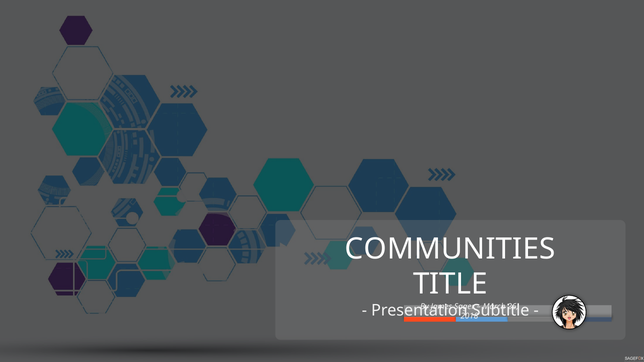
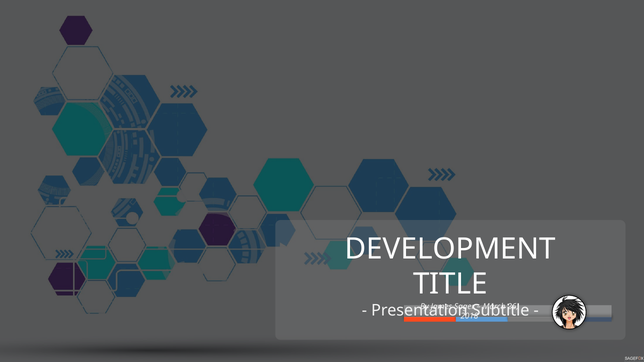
COMMUNITIES: COMMUNITIES -> DEVELOPMENT (450, 249)
